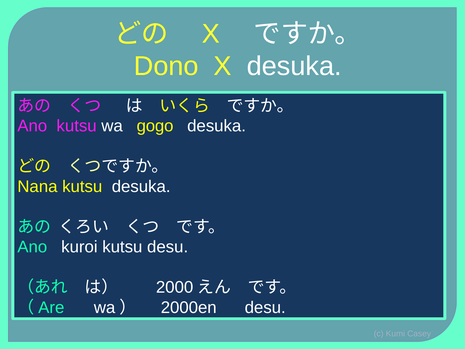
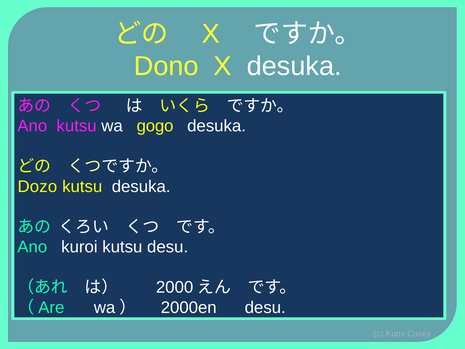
Nana: Nana -> Dozo (37, 186)
